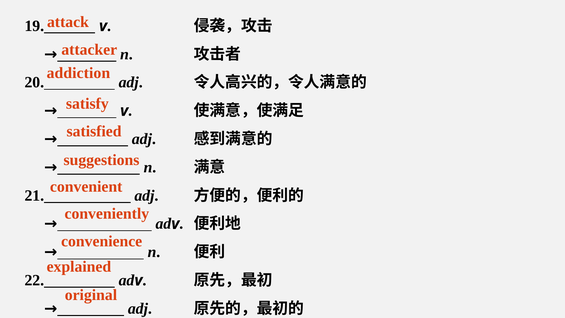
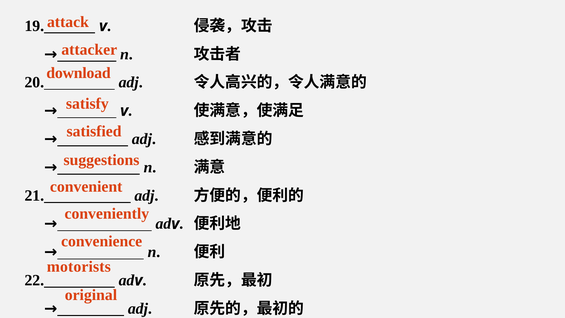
addiction: addiction -> download (79, 73)
explained: explained -> motorists (79, 266)
